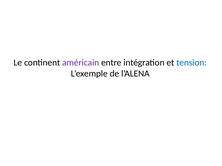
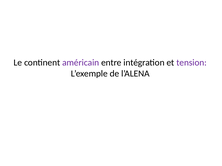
tension colour: blue -> purple (192, 63)
